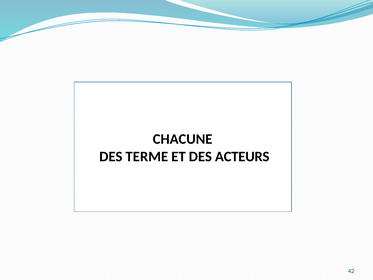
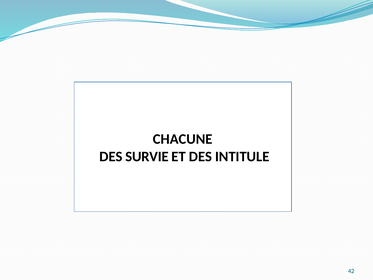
TERME: TERME -> SURVIE (147, 156)
ACTEURS: ACTEURS -> INTITULE (242, 156)
